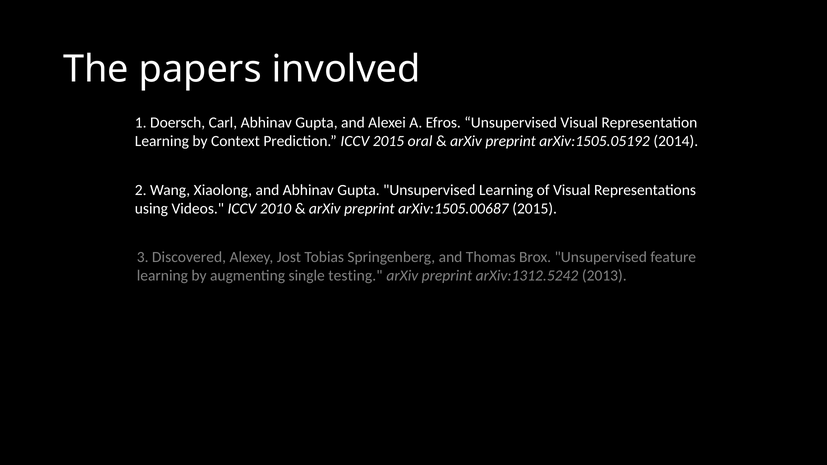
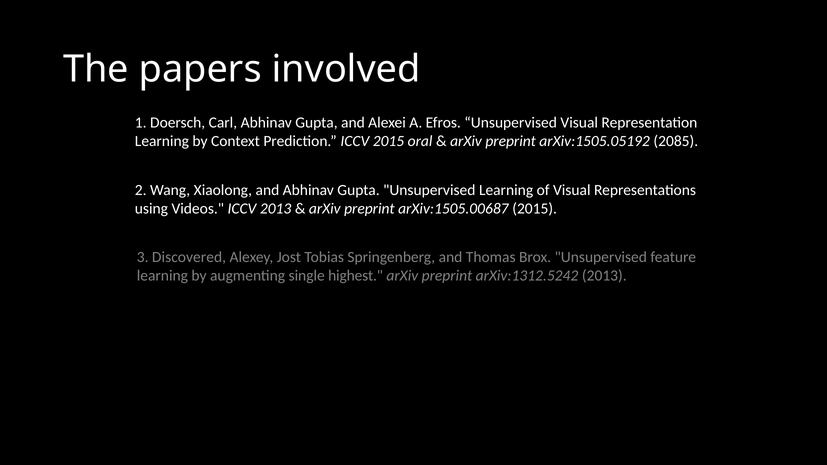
2014: 2014 -> 2085 (676, 141)
ICCV 2010: 2010 -> 2013 (276, 209)
testing: testing -> highest (356, 276)
